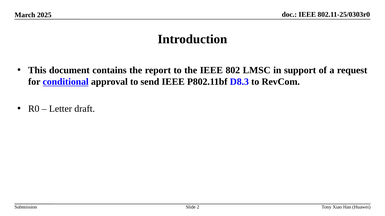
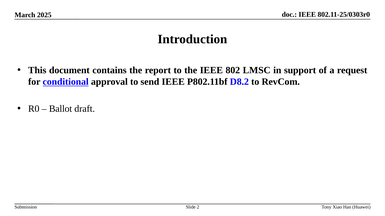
D8.3: D8.3 -> D8.2 (239, 82)
Letter: Letter -> Ballot (61, 109)
